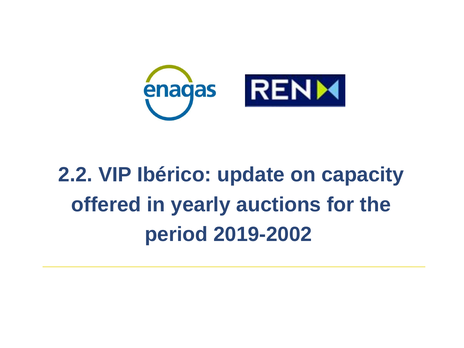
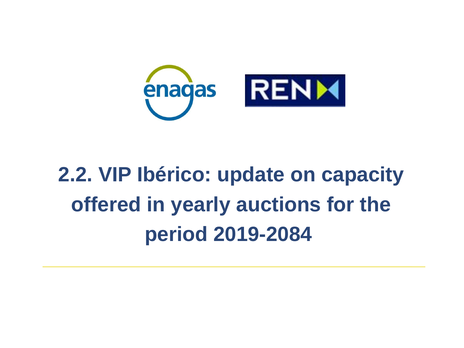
2019-2002: 2019-2002 -> 2019-2084 (263, 234)
